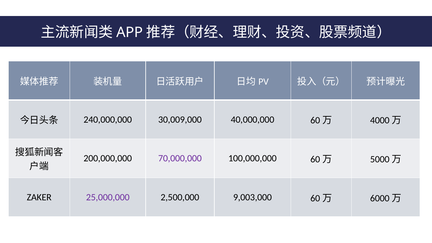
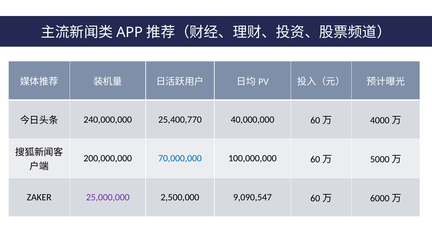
30,009,000: 30,009,000 -> 25,400,770 (180, 120)
70,000,000 colour: purple -> blue (180, 158)
9,003,000: 9,003,000 -> 9,090,547 (253, 197)
